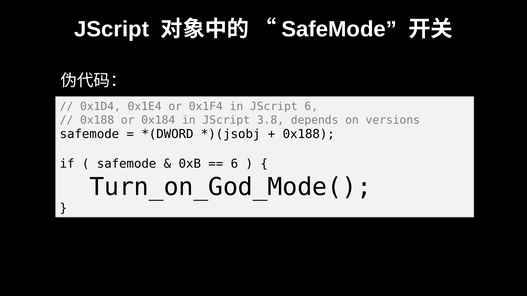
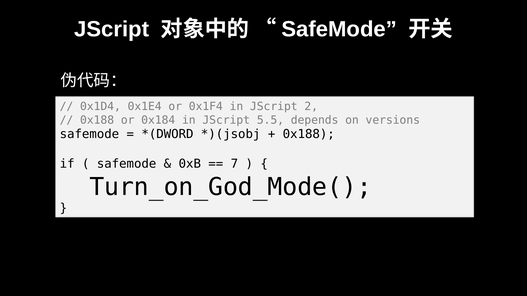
JScript 6: 6 -> 2 (311, 107)
3.8: 3.8 -> 5.5 (270, 120)
6: 6 -> 7 (234, 164)
